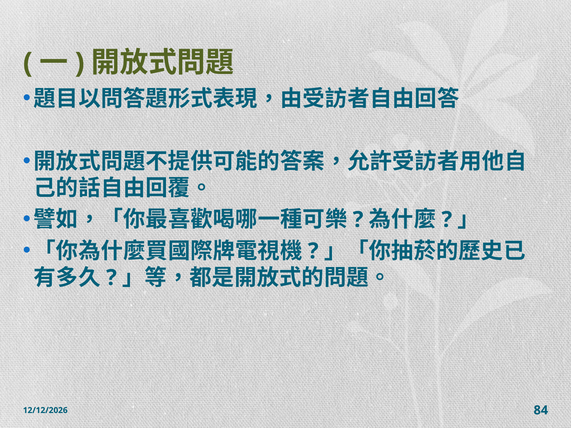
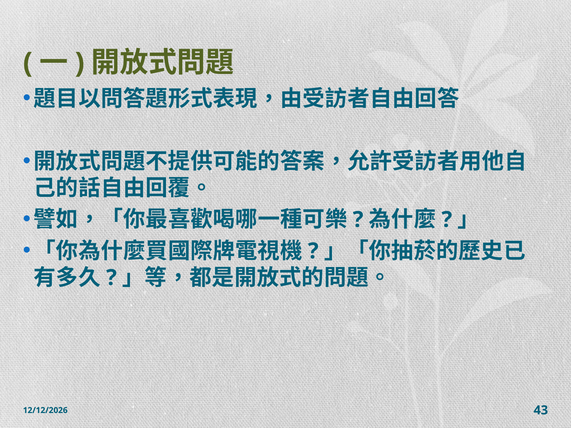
84: 84 -> 43 (541, 410)
